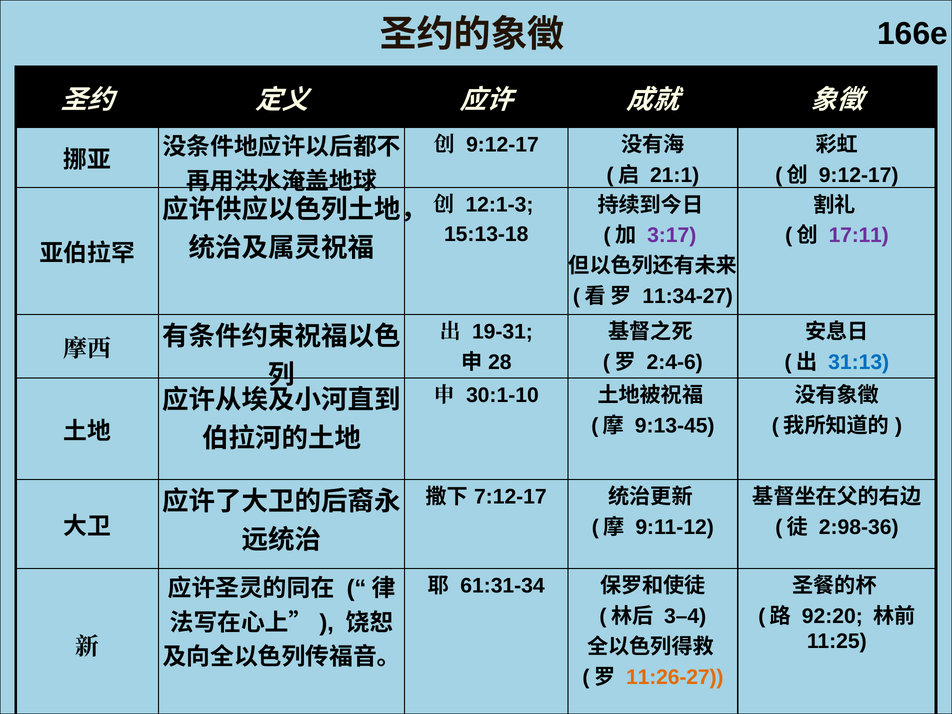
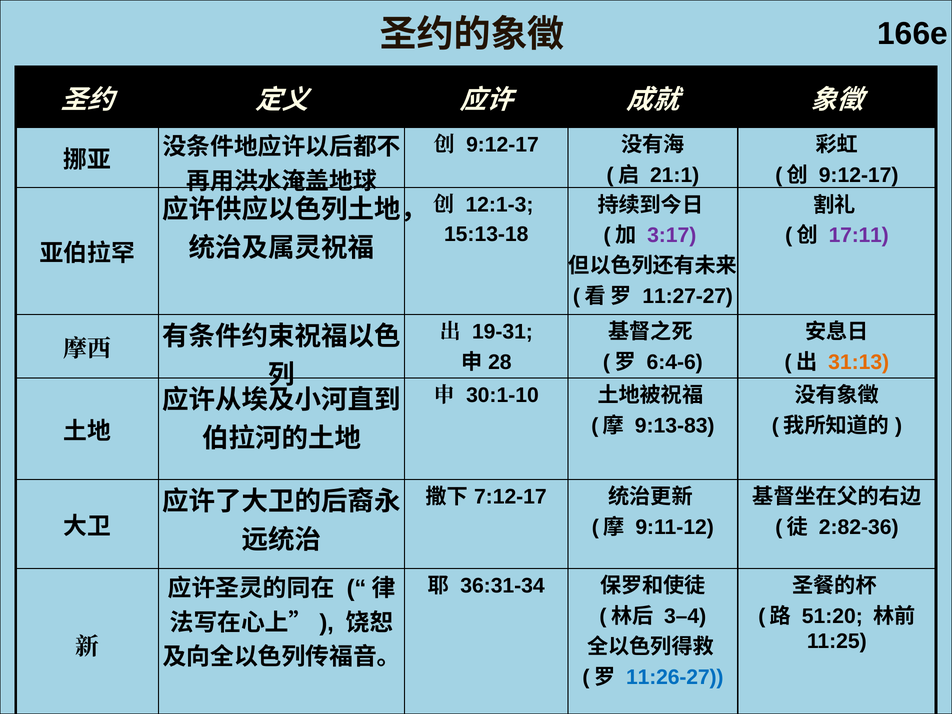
11:34-27: 11:34-27 -> 11:27-27 (688, 296)
2:4-6: 2:4-6 -> 6:4-6 (675, 362)
31:13 colour: blue -> orange (859, 362)
9:13-45: 9:13-45 -> 9:13-83 (675, 426)
2:98-36: 2:98-36 -> 2:82-36 (859, 527)
61:31-34: 61:31-34 -> 36:31-34 (502, 586)
92:20: 92:20 -> 51:20 (832, 616)
11:26-27 colour: orange -> blue (675, 677)
